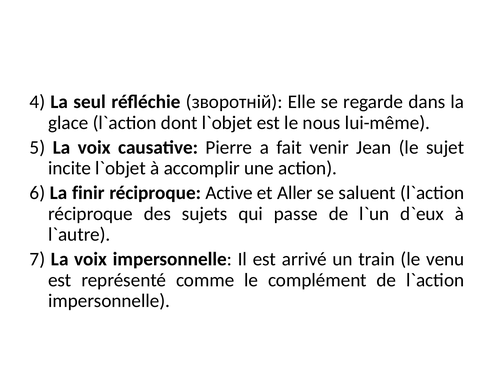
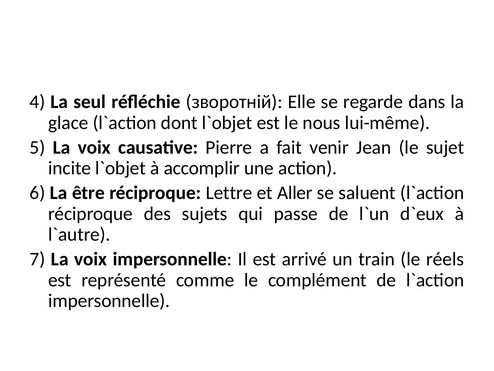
finir: finir -> être (88, 193)
Active: Active -> Lettre (229, 193)
venu: venu -> réels (445, 259)
